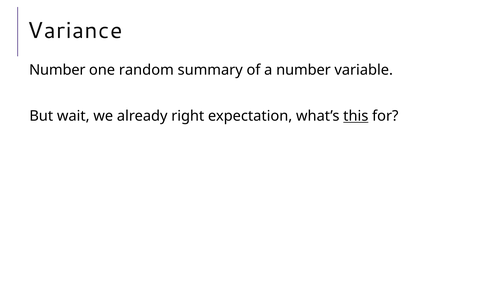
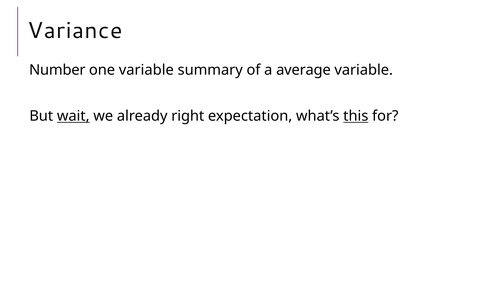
one random: random -> variable (146, 70)
a number: number -> average (303, 70)
wait underline: none -> present (73, 116)
